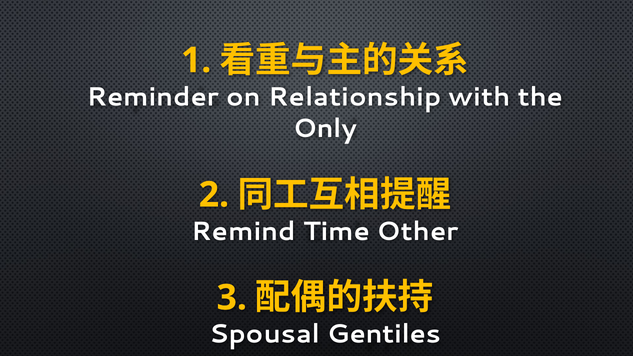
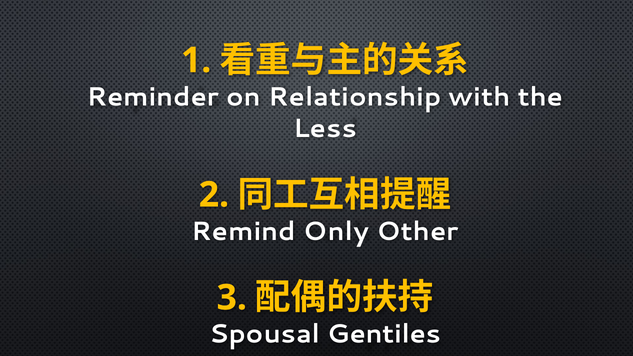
Only: Only -> Less (325, 129)
Time: Time -> Only (336, 231)
